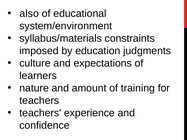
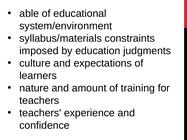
also: also -> able (29, 13)
